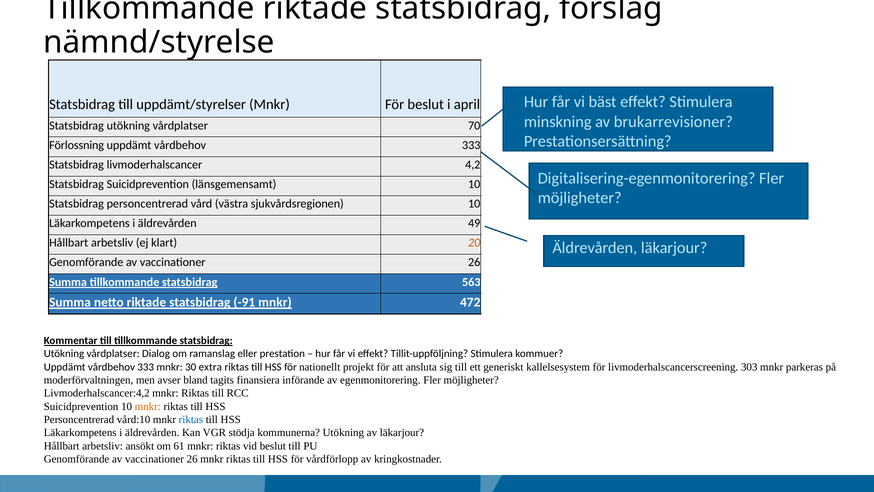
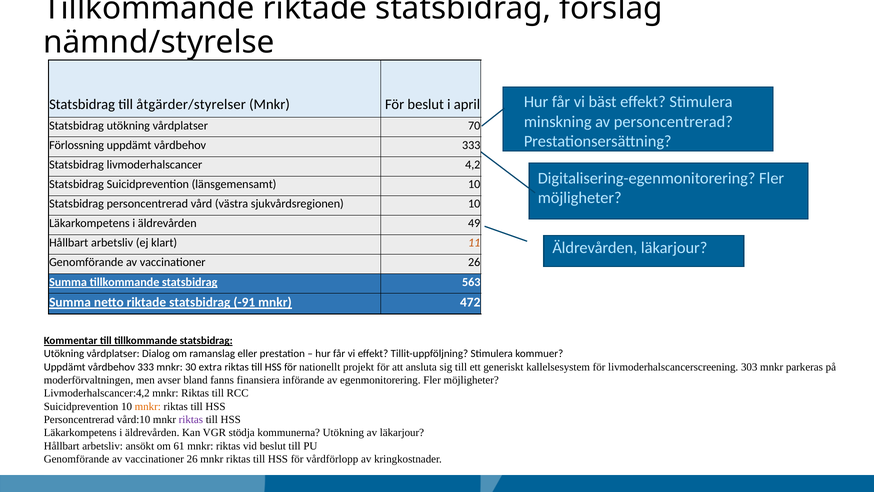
uppdämt/styrelser: uppdämt/styrelser -> åtgärder/styrelser (191, 105)
av brukarrevisioner: brukarrevisioner -> personcentrerad (673, 122)
20: 20 -> 11 (474, 243)
tagits: tagits -> fanns (222, 380)
riktas colour: blue -> purple (191, 419)
